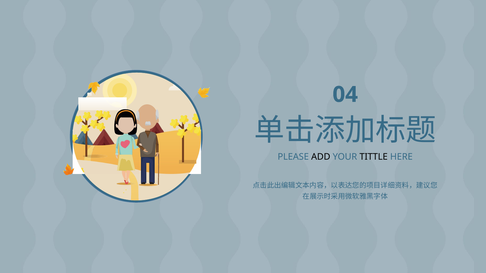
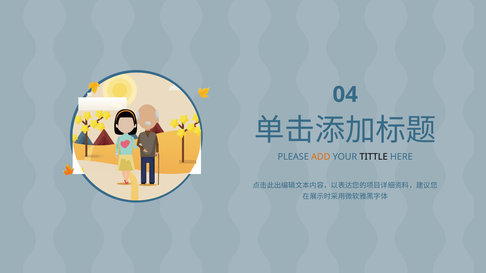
ADD colour: black -> orange (321, 157)
